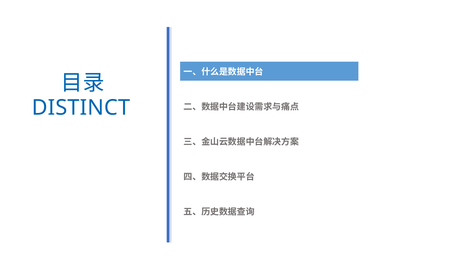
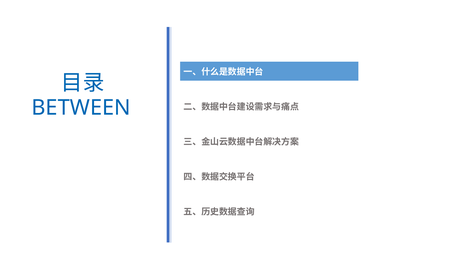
DISTINCT: DISTINCT -> BETWEEN (81, 108)
